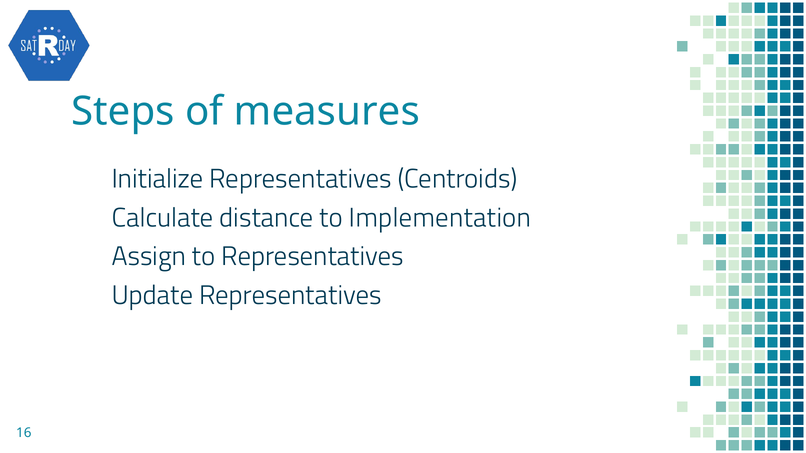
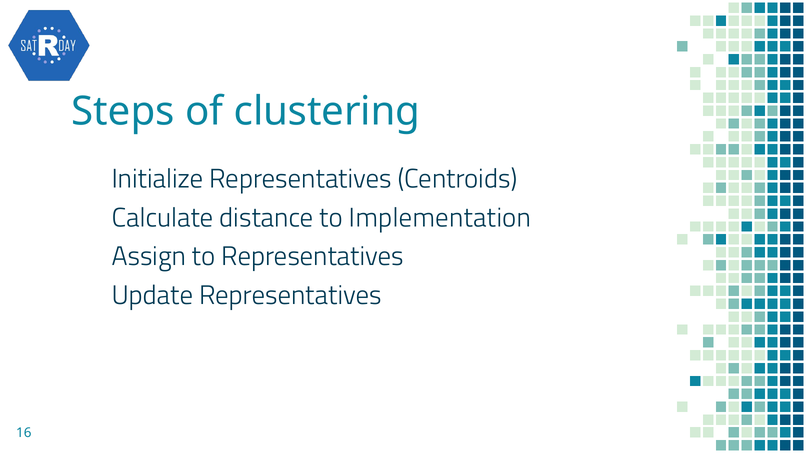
measures: measures -> clustering (327, 111)
